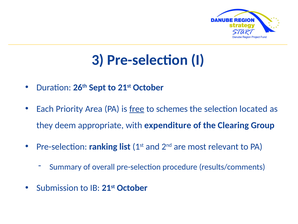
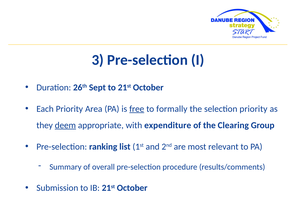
schemes: schemes -> formally (172, 109)
selection located: located -> priority (253, 109)
deem underline: none -> present (65, 125)
